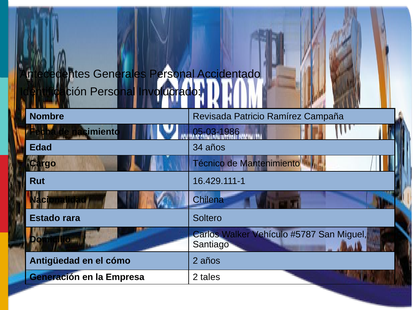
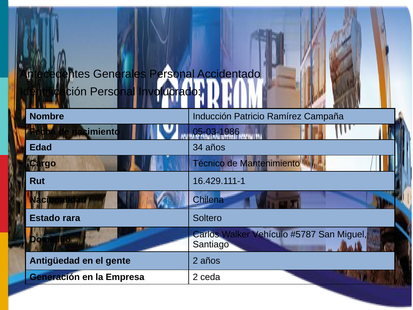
Revisada: Revisada -> Inducción (212, 116)
cómo: cómo -> gente (118, 261)
tales: tales -> ceda (210, 277)
